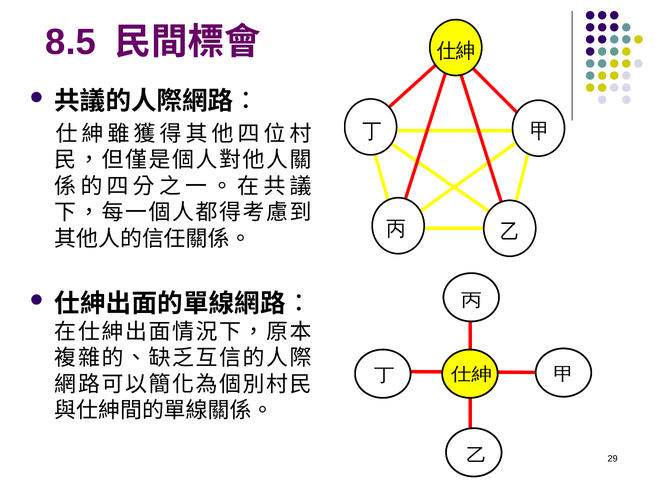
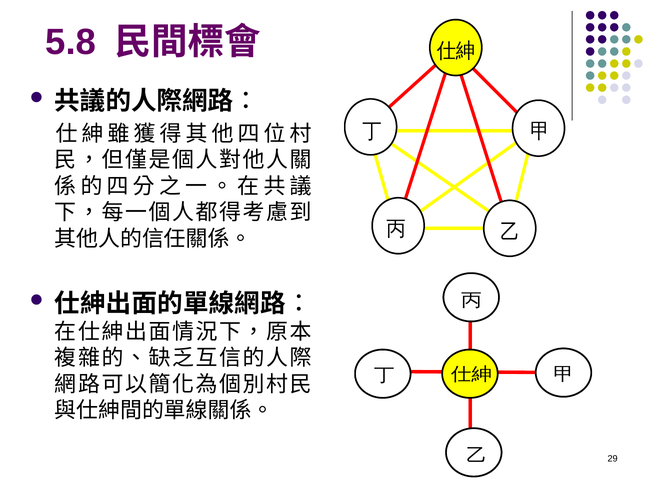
8.5: 8.5 -> 5.8 (71, 42)
